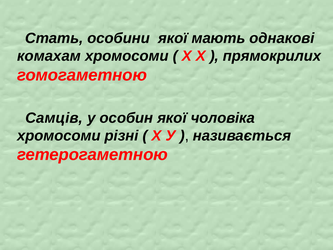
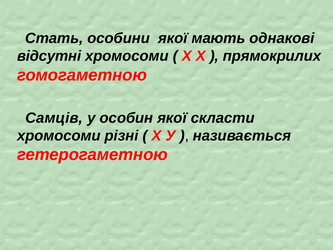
комахам: комахам -> відсутні (49, 56)
чоловіка: чоловіка -> скласти (223, 118)
